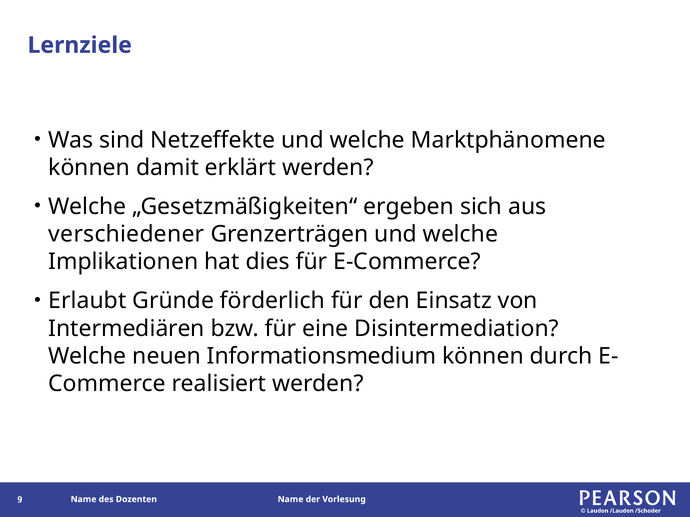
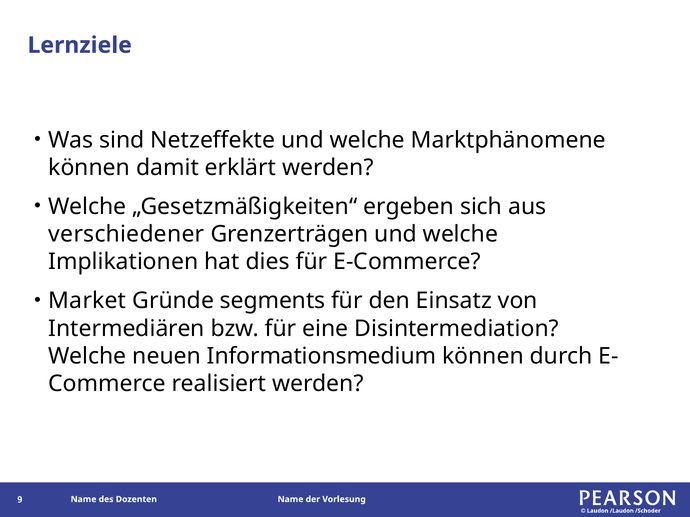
Erlaubt: Erlaubt -> Market (87, 301)
förderlich: förderlich -> segments (273, 301)
